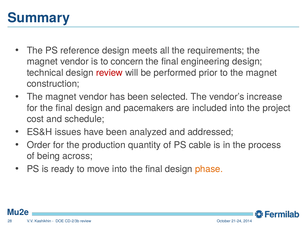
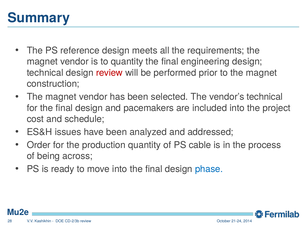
to concern: concern -> quantity (127, 62)
vendor’s increase: increase -> technical (265, 97)
phase colour: orange -> blue (209, 169)
